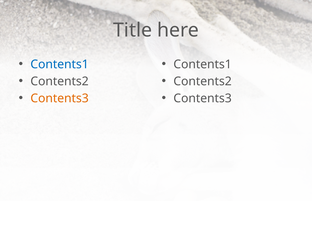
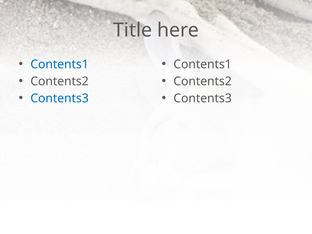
Contents3 colour: orange -> blue (60, 98)
